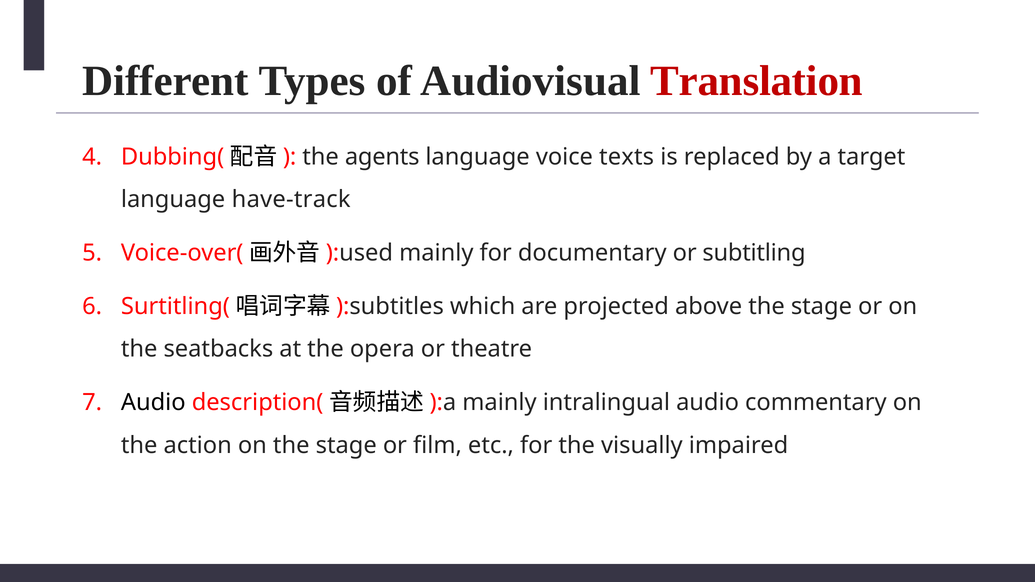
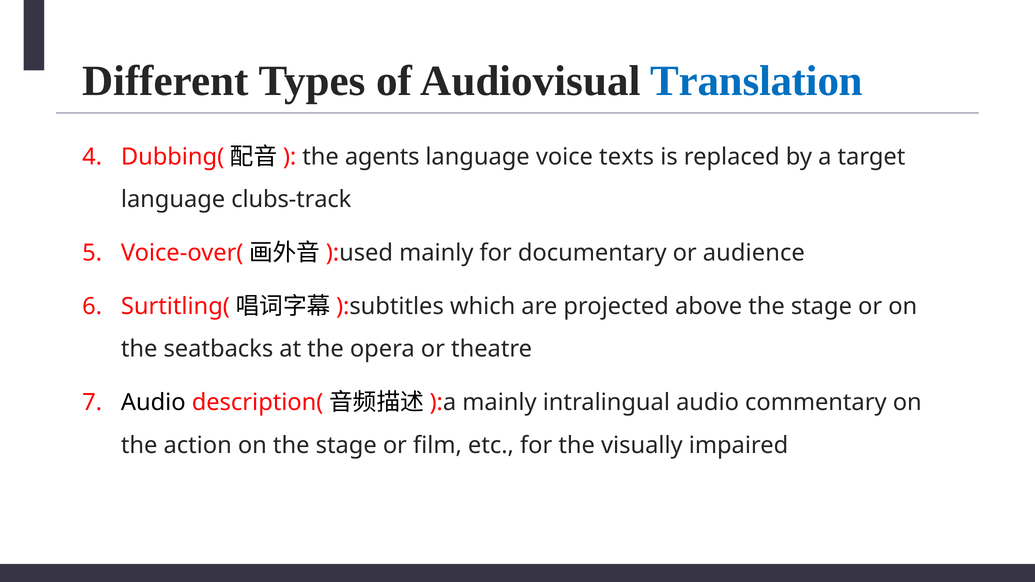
Translation colour: red -> blue (757, 81)
have-track: have-track -> clubs-track (291, 200)
subtitling: subtitling -> audience (754, 253)
